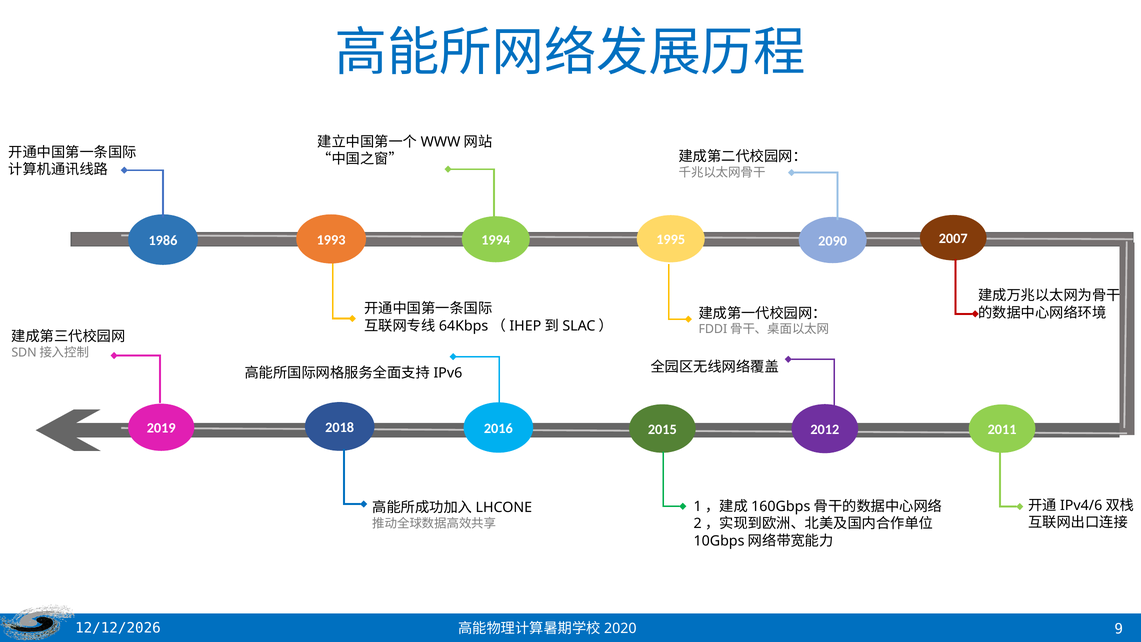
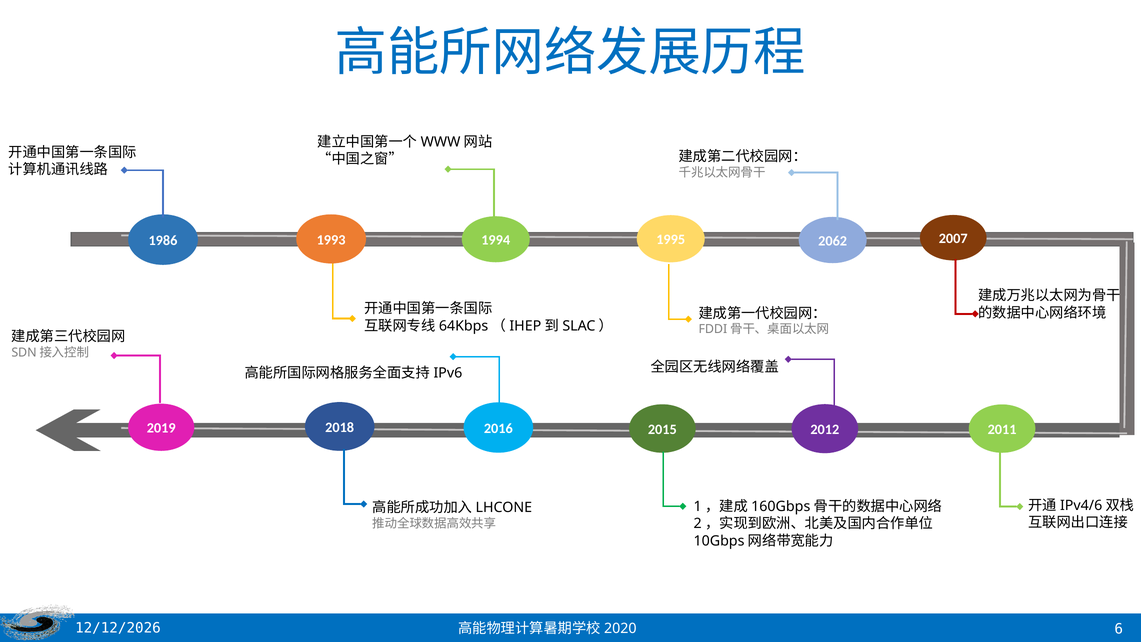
2090: 2090 -> 2062 (833, 241)
9: 9 -> 6 (1119, 629)
